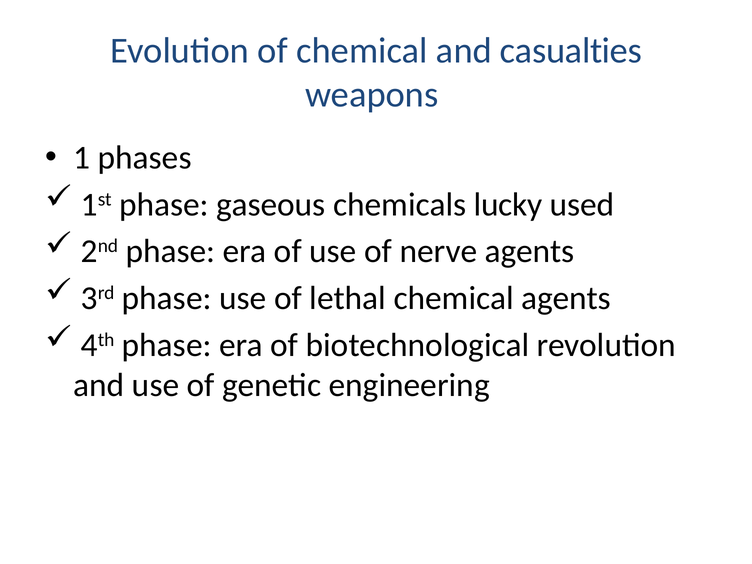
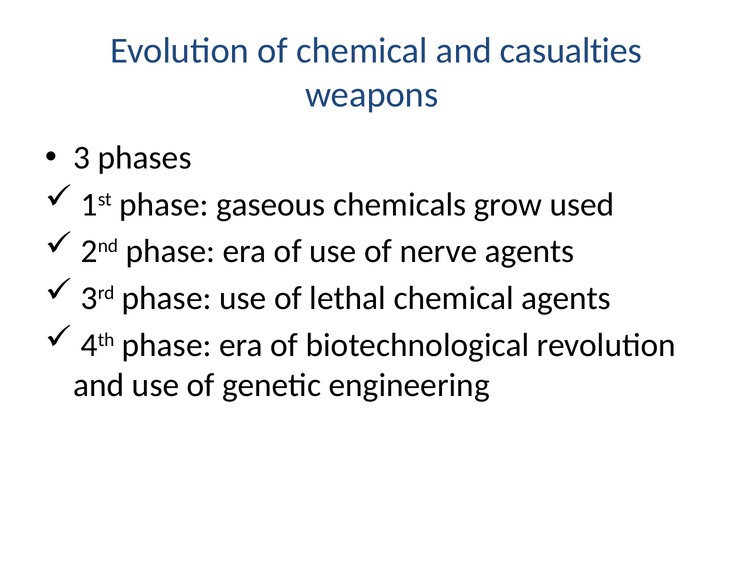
1: 1 -> 3 (82, 158)
lucky: lucky -> grow (508, 205)
